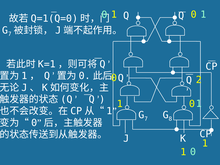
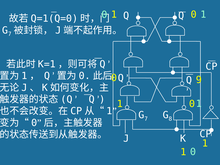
2: 2 -> 9 (199, 80)
